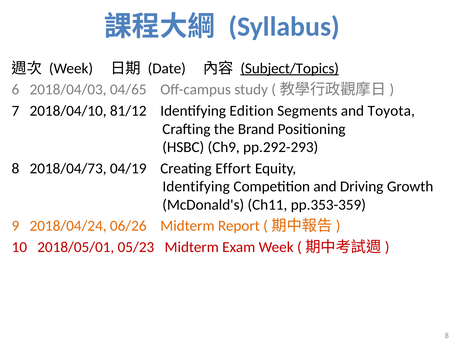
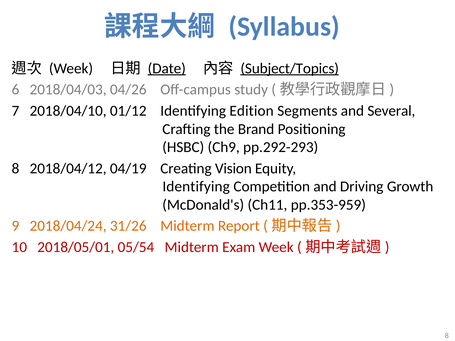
Date underline: none -> present (167, 68)
04/65: 04/65 -> 04/26 (128, 90)
81/12: 81/12 -> 01/12 (128, 111)
Toyota: Toyota -> Several (391, 111)
2018/04/73: 2018/04/73 -> 2018/04/12 (68, 169)
Effort: Effort -> Vision (233, 169)
pp.353-359: pp.353-359 -> pp.353-959 (328, 205)
06/26: 06/26 -> 31/26 (128, 226)
05/23: 05/23 -> 05/54 (136, 247)
